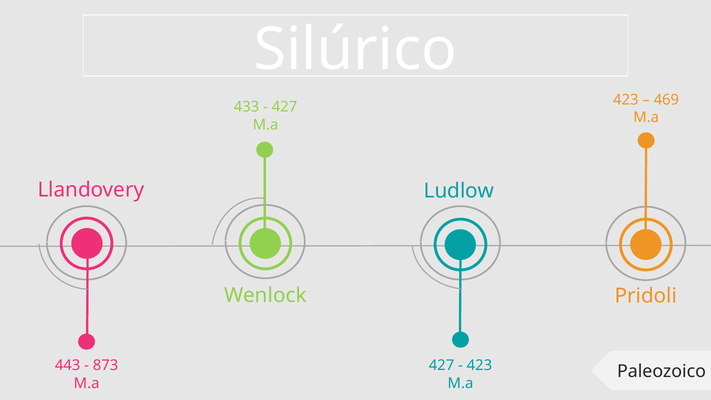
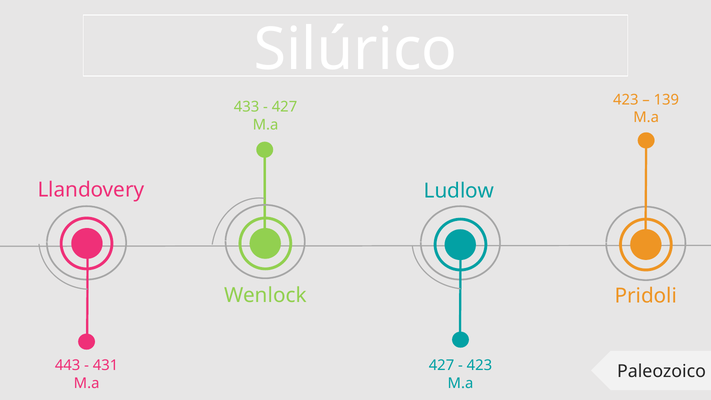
469: 469 -> 139 (666, 100)
873: 873 -> 431 (106, 365)
